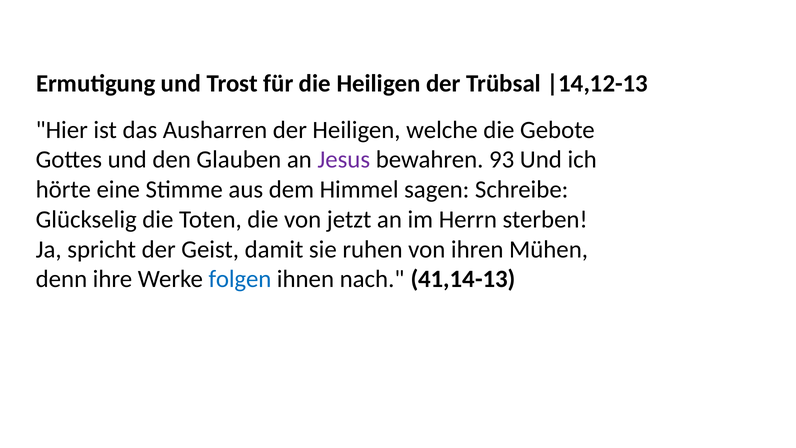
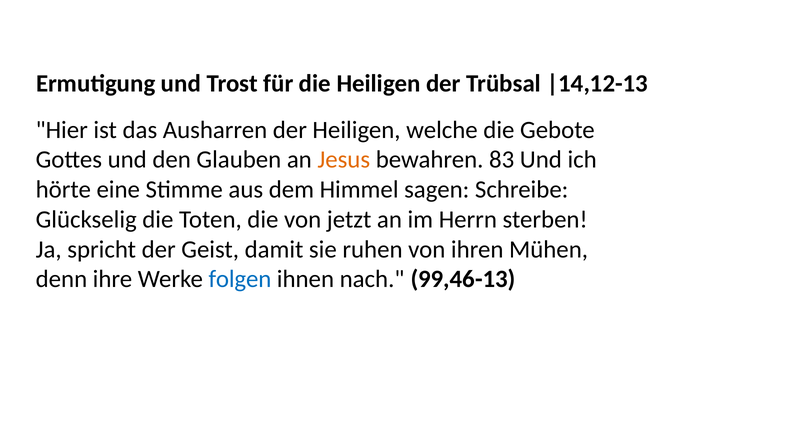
Jesus colour: purple -> orange (344, 160)
93: 93 -> 83 (502, 160)
41,14-13: 41,14-13 -> 99,46-13 (463, 279)
